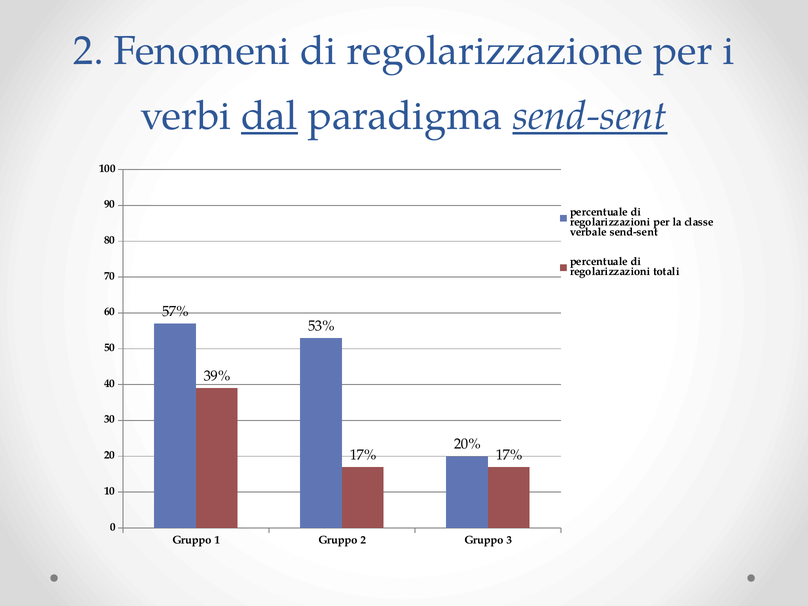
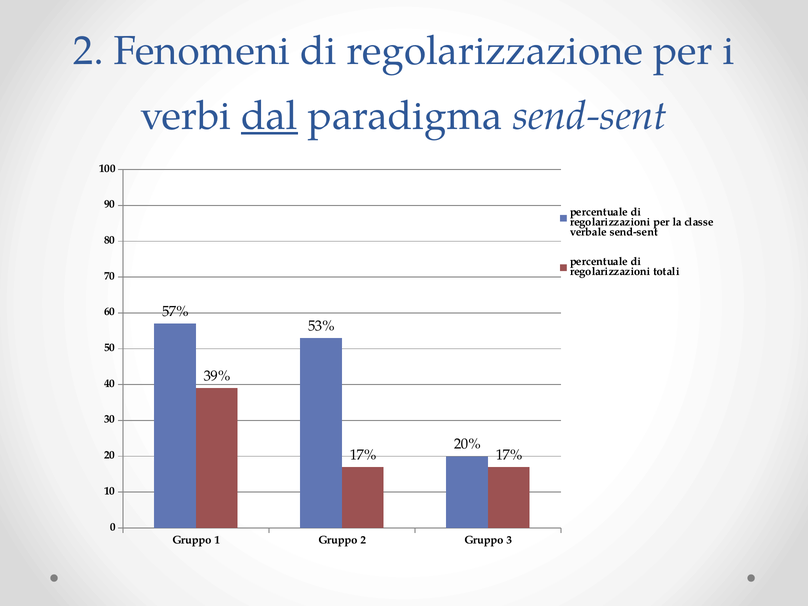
send-sent underline: present -> none (590, 116)
